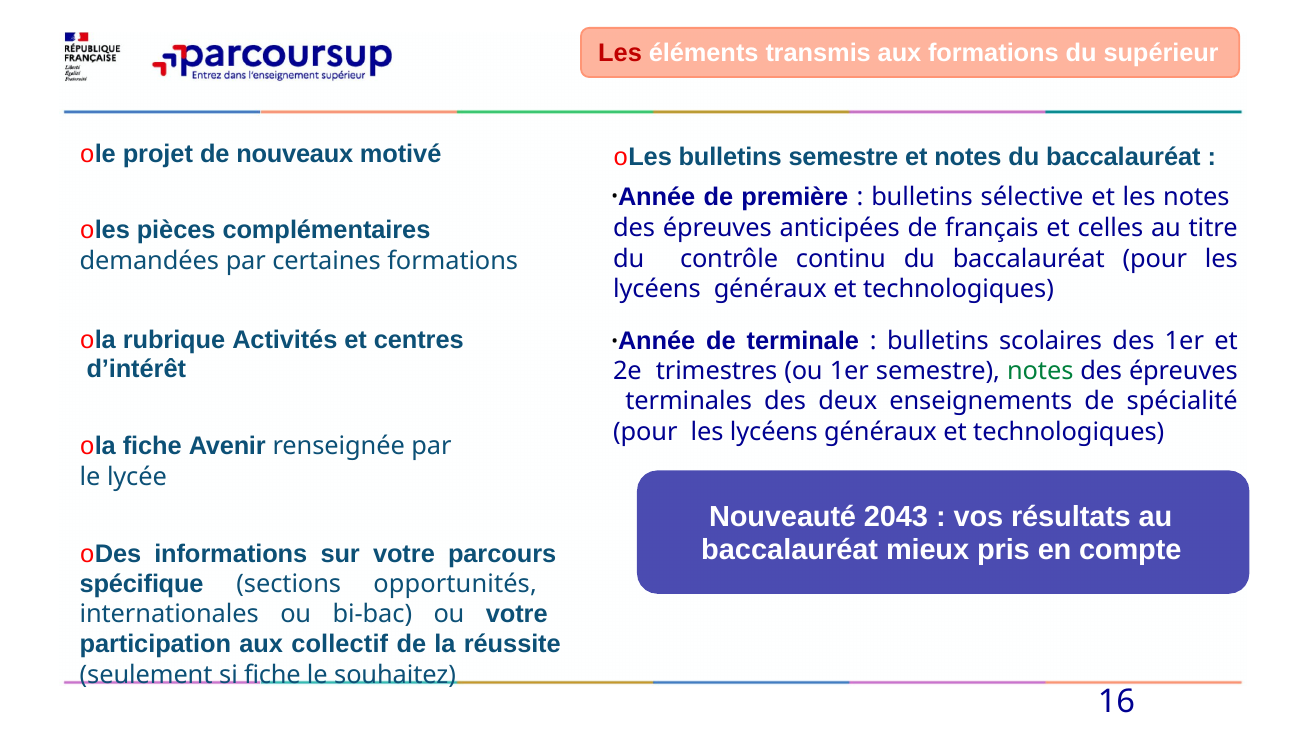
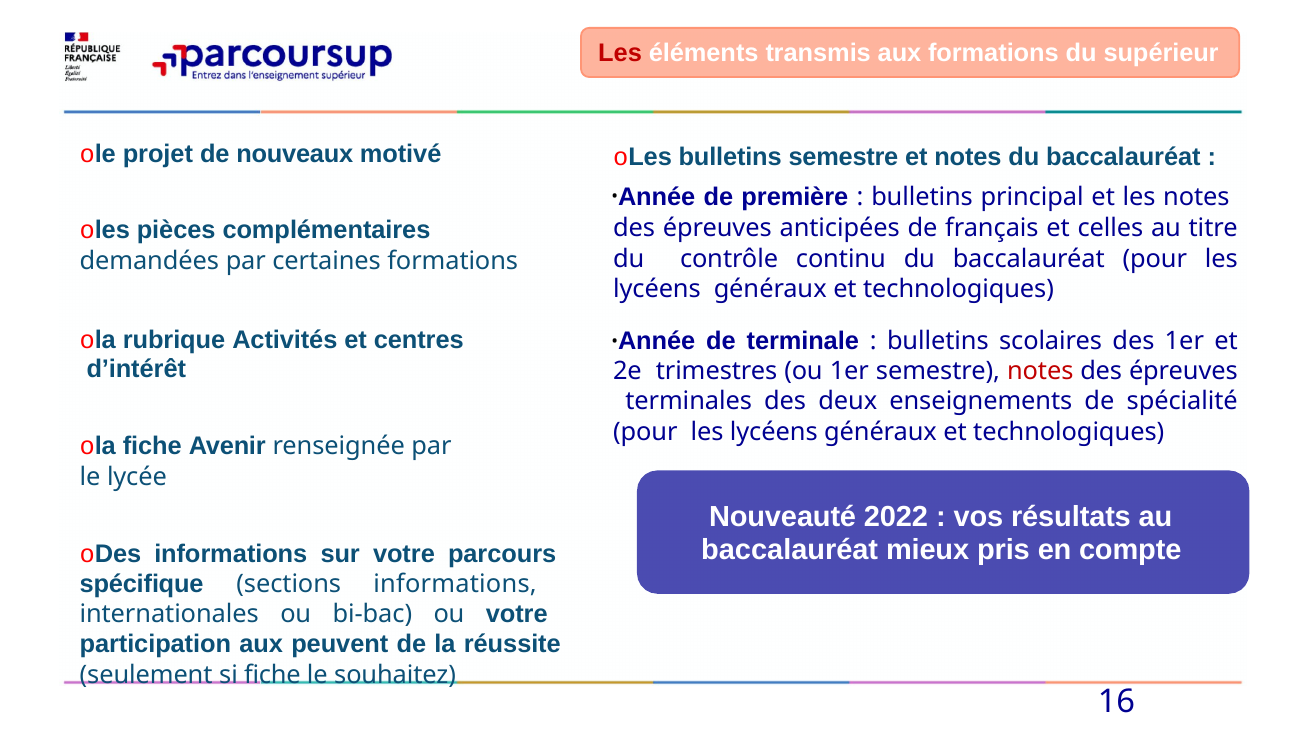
sélective: sélective -> principal (1032, 197)
notes colour: green -> red (1040, 371)
2043: 2043 -> 2022 (896, 517)
sections opportunités: opportunités -> informations (455, 584)
collectif: collectif -> peuvent (340, 644)
